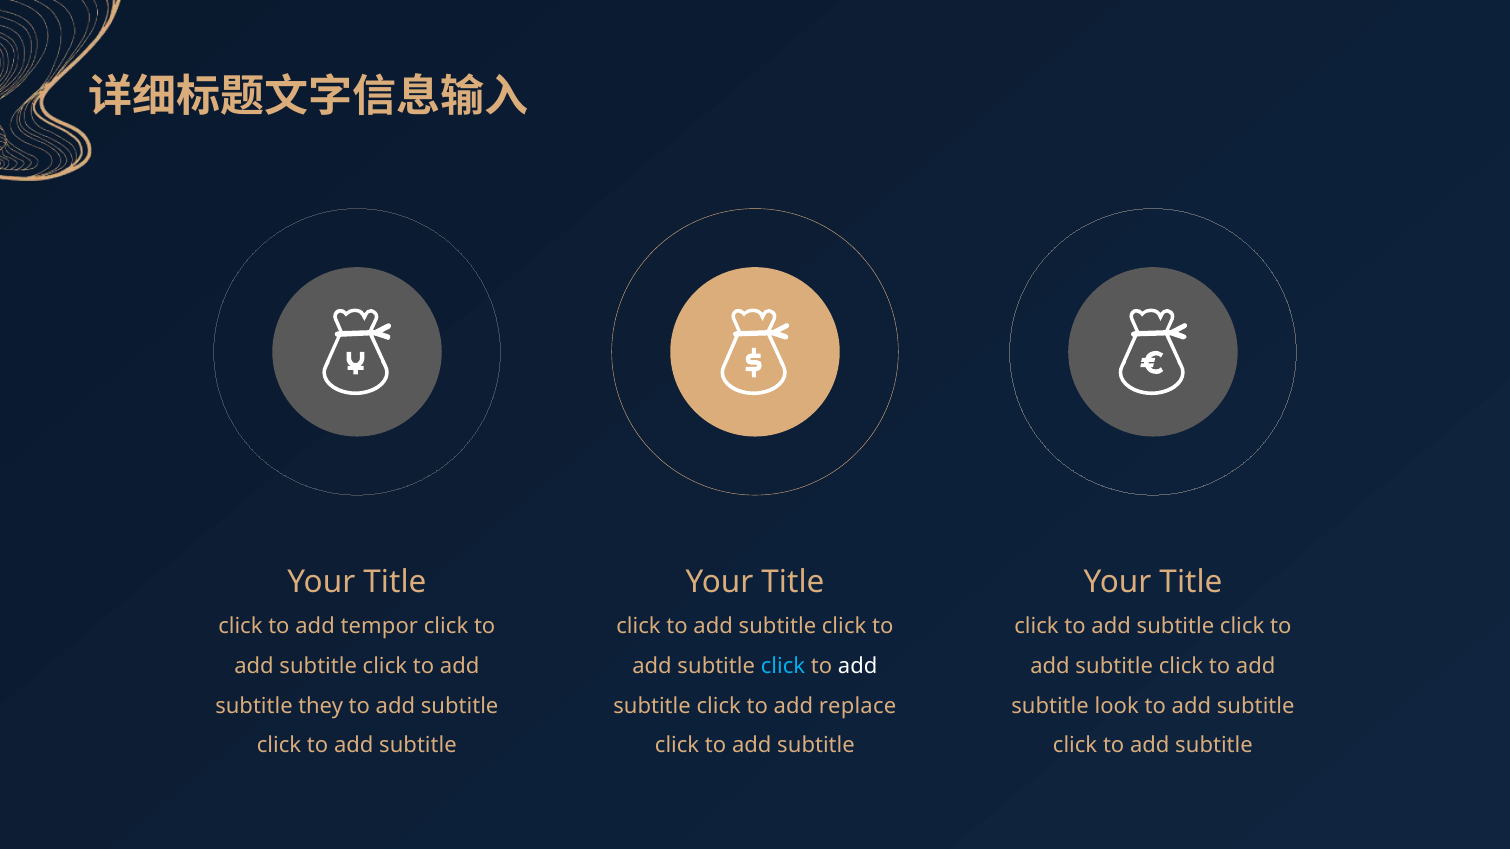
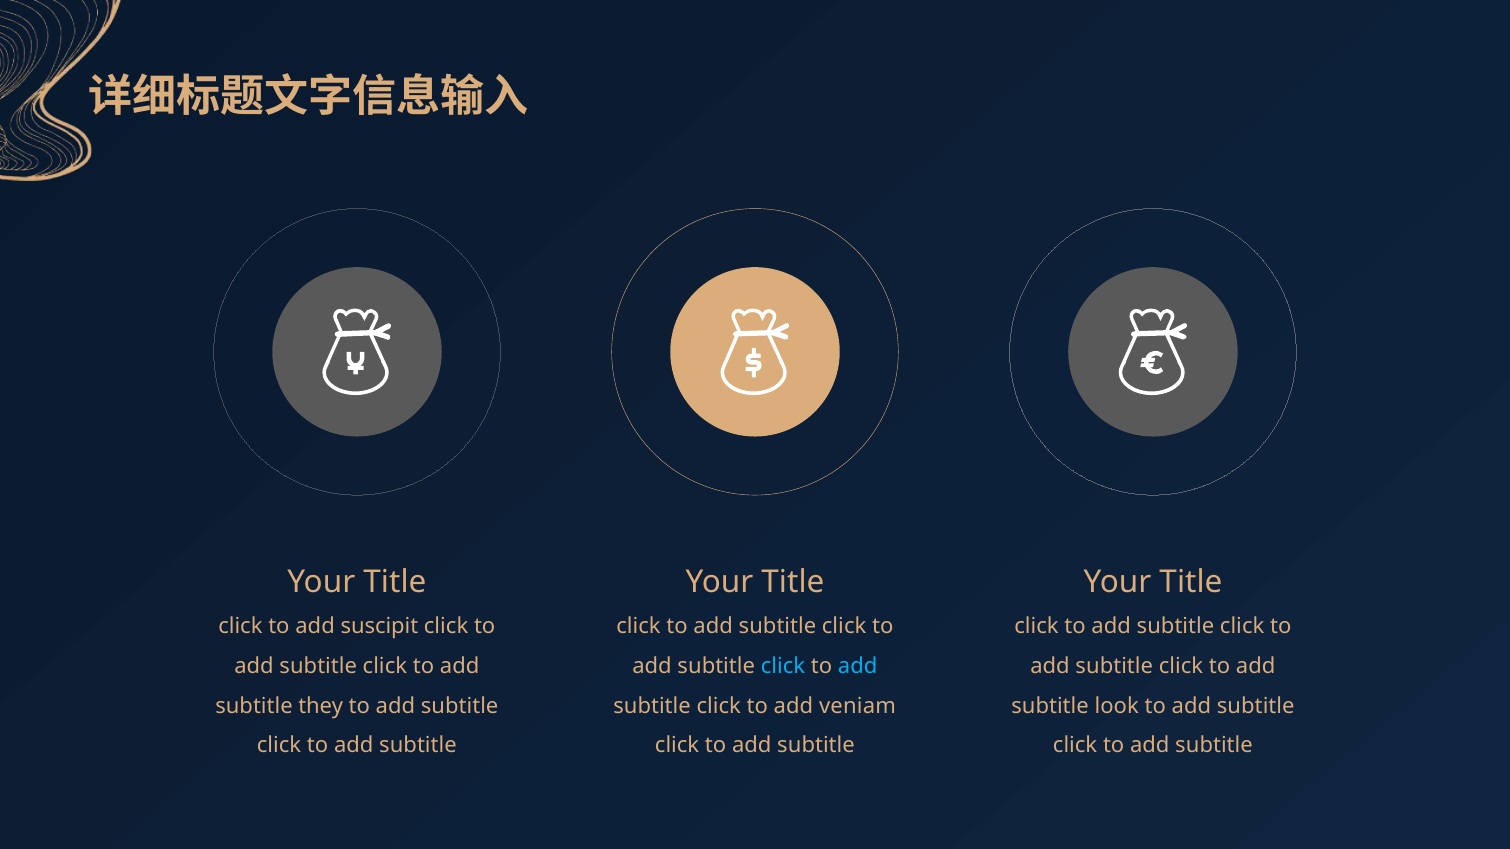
tempor: tempor -> suscipit (379, 627)
add colour: white -> light blue (858, 667)
replace: replace -> veniam (858, 706)
